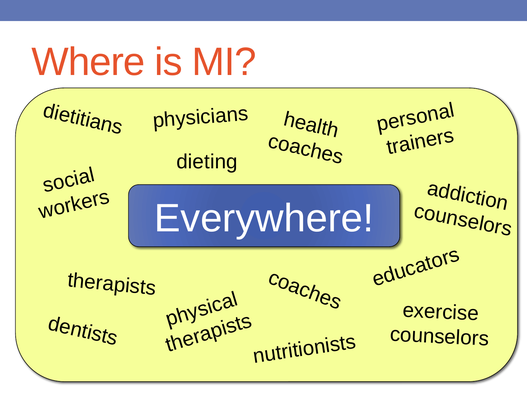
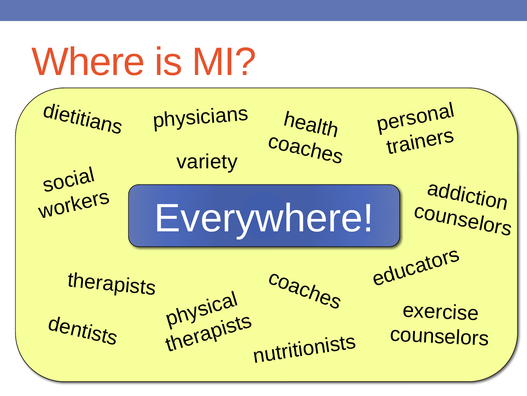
dieting: dieting -> variety (207, 161)
